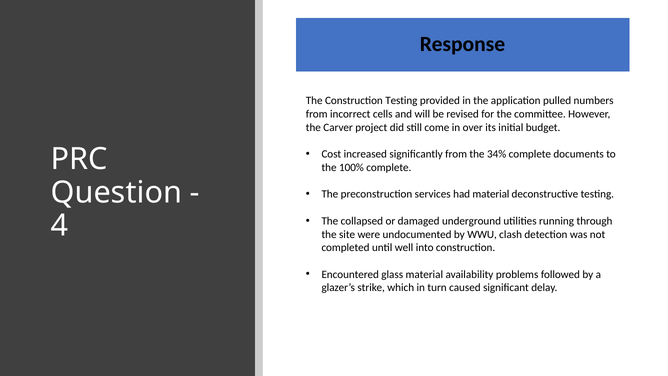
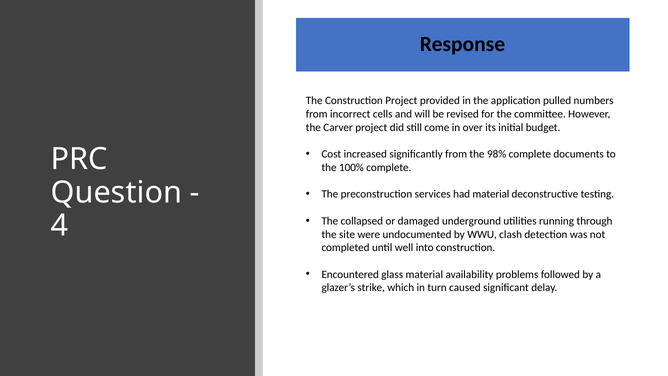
Construction Testing: Testing -> Project (401, 101)
34%: 34% -> 98% (497, 154)
